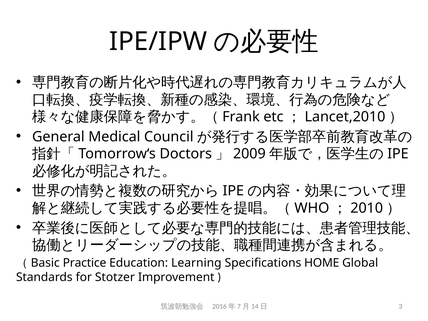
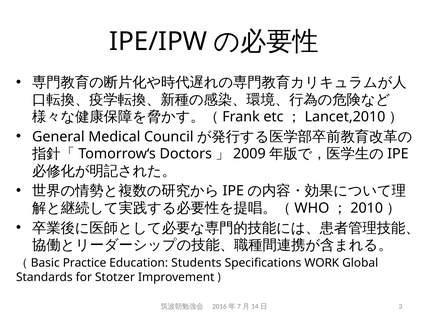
Learning: Learning -> Students (196, 263)
HOME: HOME -> WORK (322, 263)
